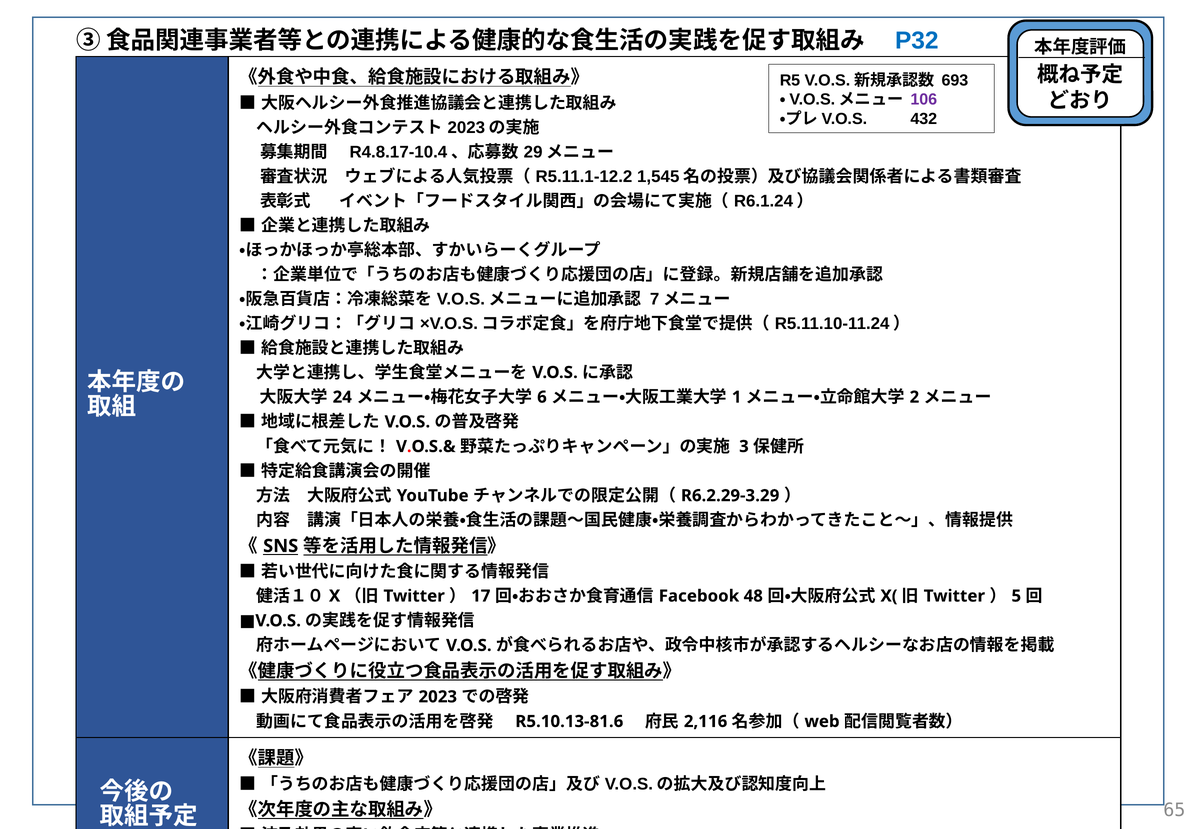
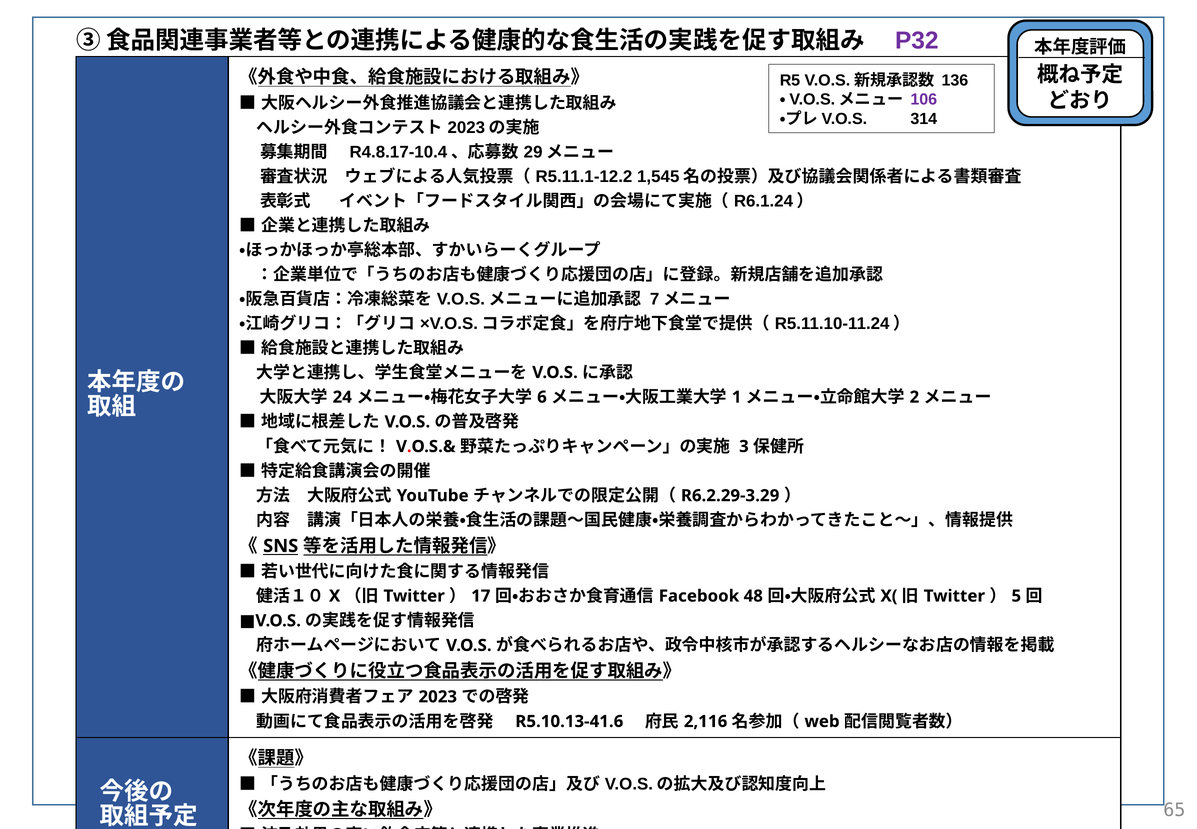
P32 colour: blue -> purple (917, 41)
693: 693 -> 136 (955, 80)
432: 432 -> 314 (924, 119)
R5.10.13-81.6: R5.10.13-81.6 -> R5.10.13-41.6 (569, 721)
